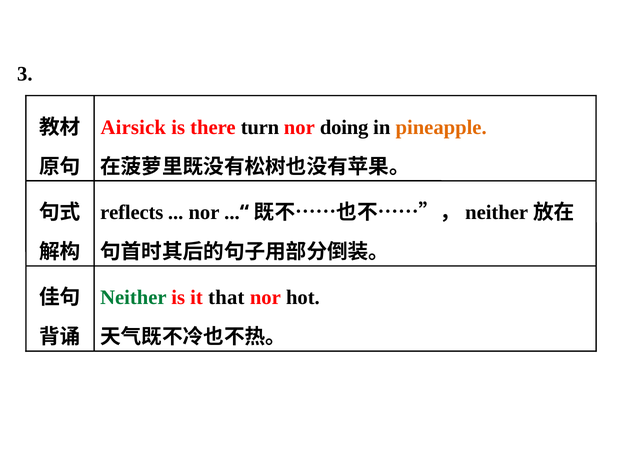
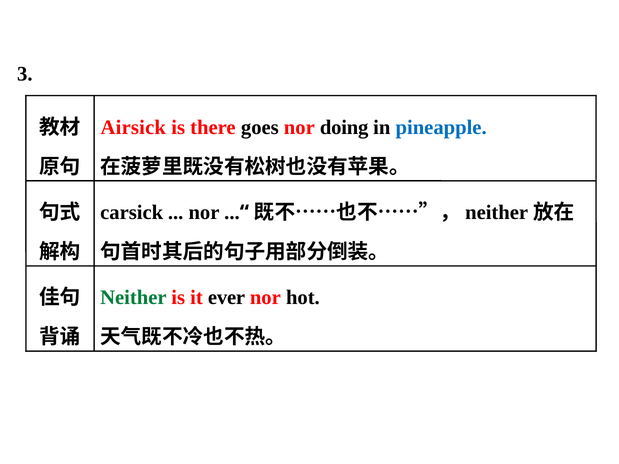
turn: turn -> goes (260, 127)
pineapple colour: orange -> blue (441, 127)
reflects: reflects -> carsick (132, 213)
that: that -> ever (227, 298)
